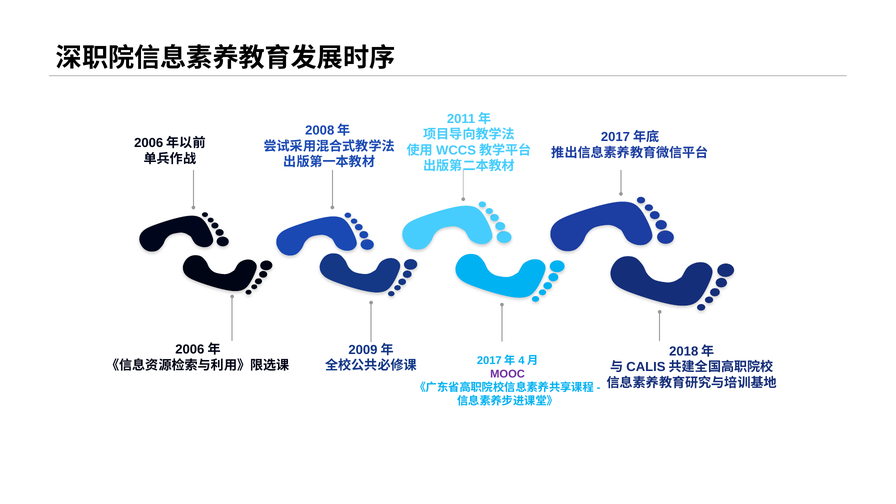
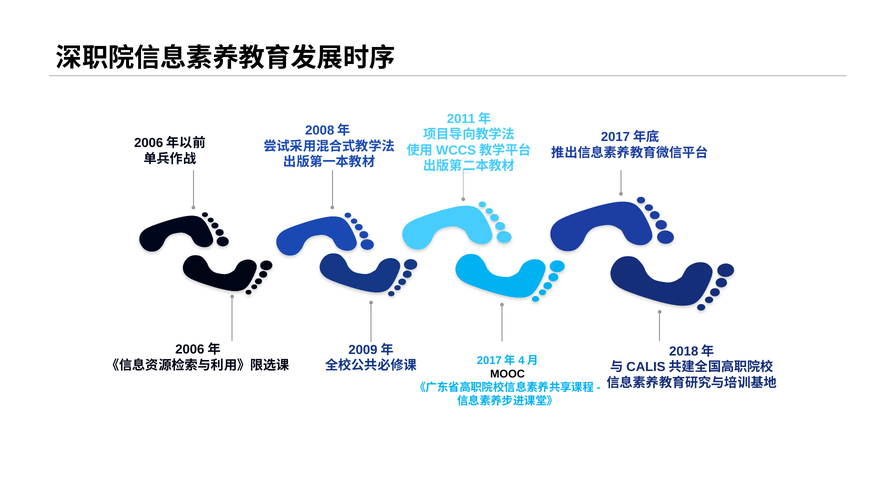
MOOC colour: purple -> black (508, 374)
